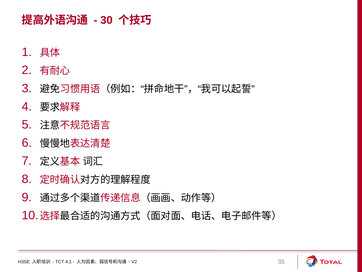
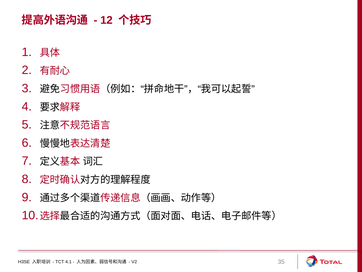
30: 30 -> 12 (106, 20)
